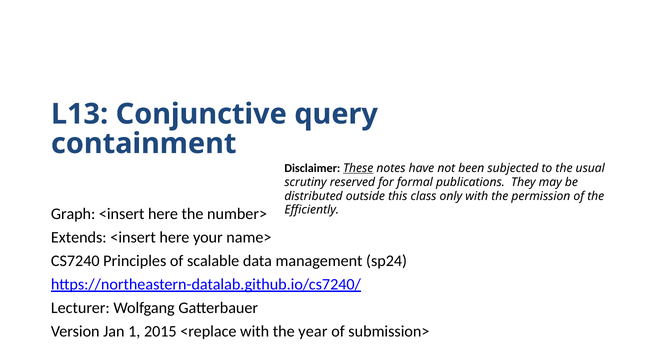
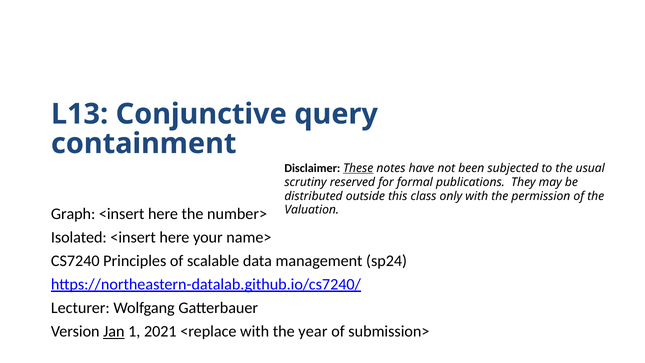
Efficiently: Efficiently -> Valuation (312, 210)
Extends: Extends -> Isolated (79, 237)
Jan underline: none -> present (114, 331)
2015: 2015 -> 2021 (160, 331)
